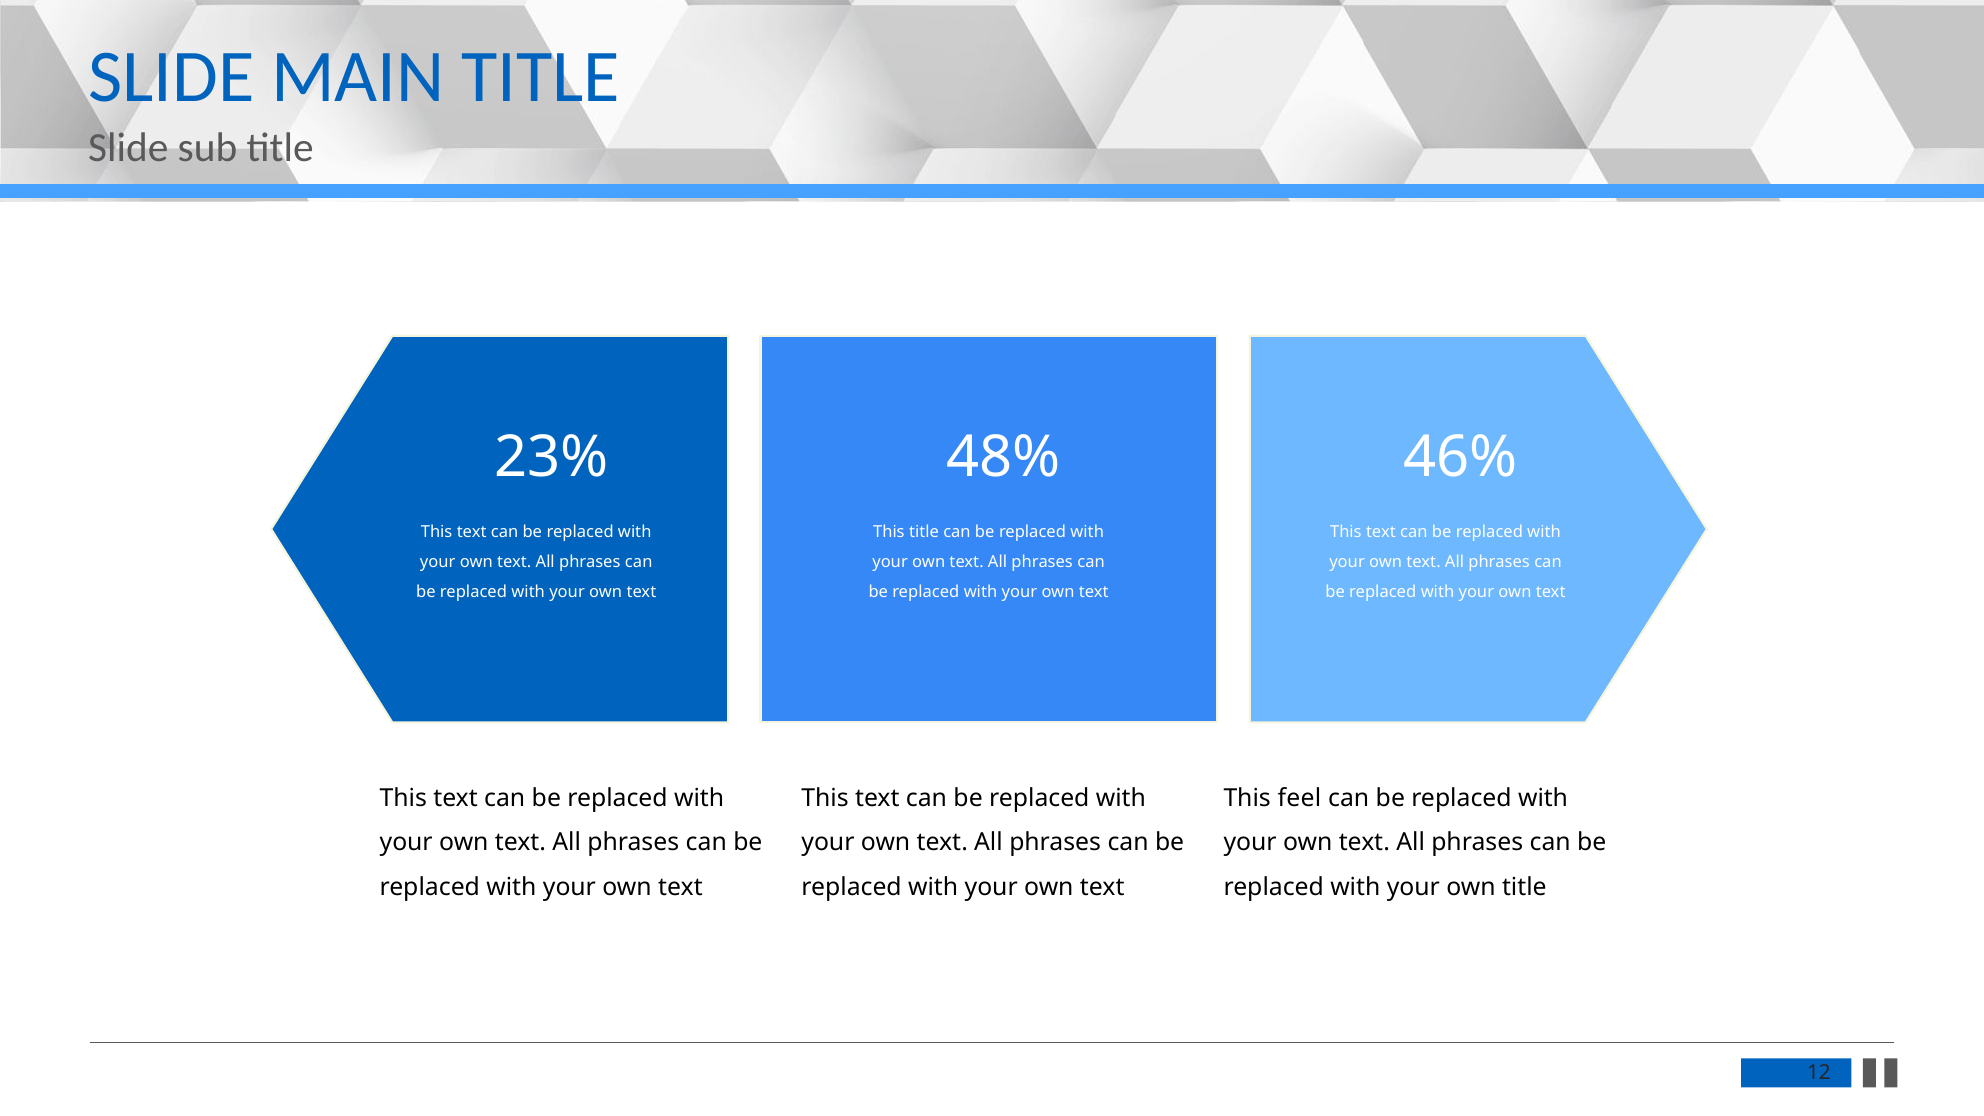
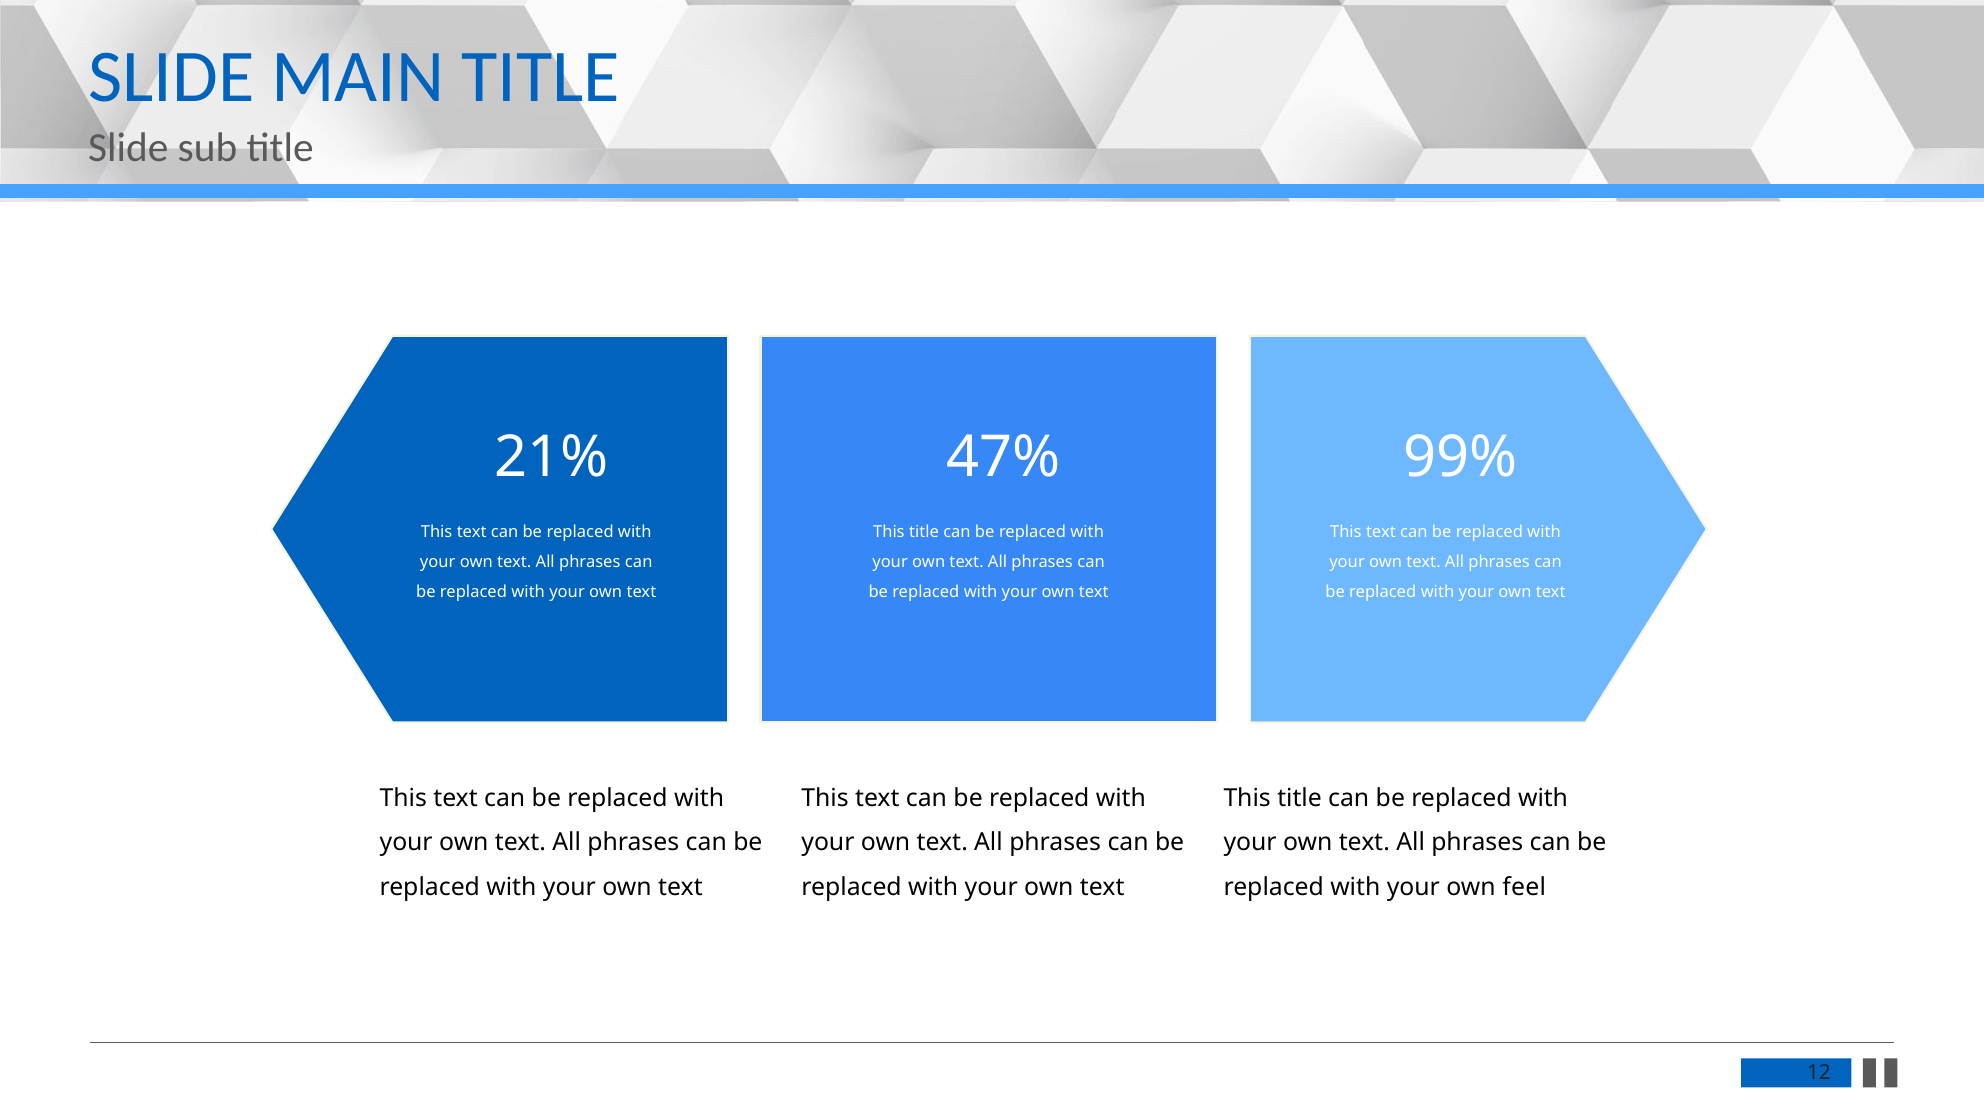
23%: 23% -> 21% (551, 457)
48%: 48% -> 47% (1004, 457)
46%: 46% -> 99% (1461, 457)
feel: feel -> title (1300, 798)
own title: title -> feel (1524, 887)
